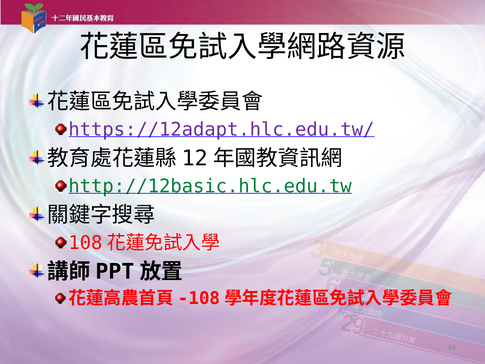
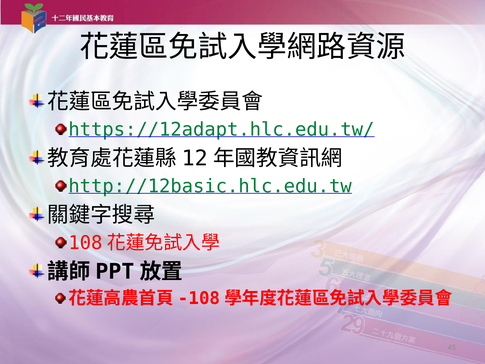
https://12adapt.hlc.edu.tw/ colour: purple -> green (221, 130)
